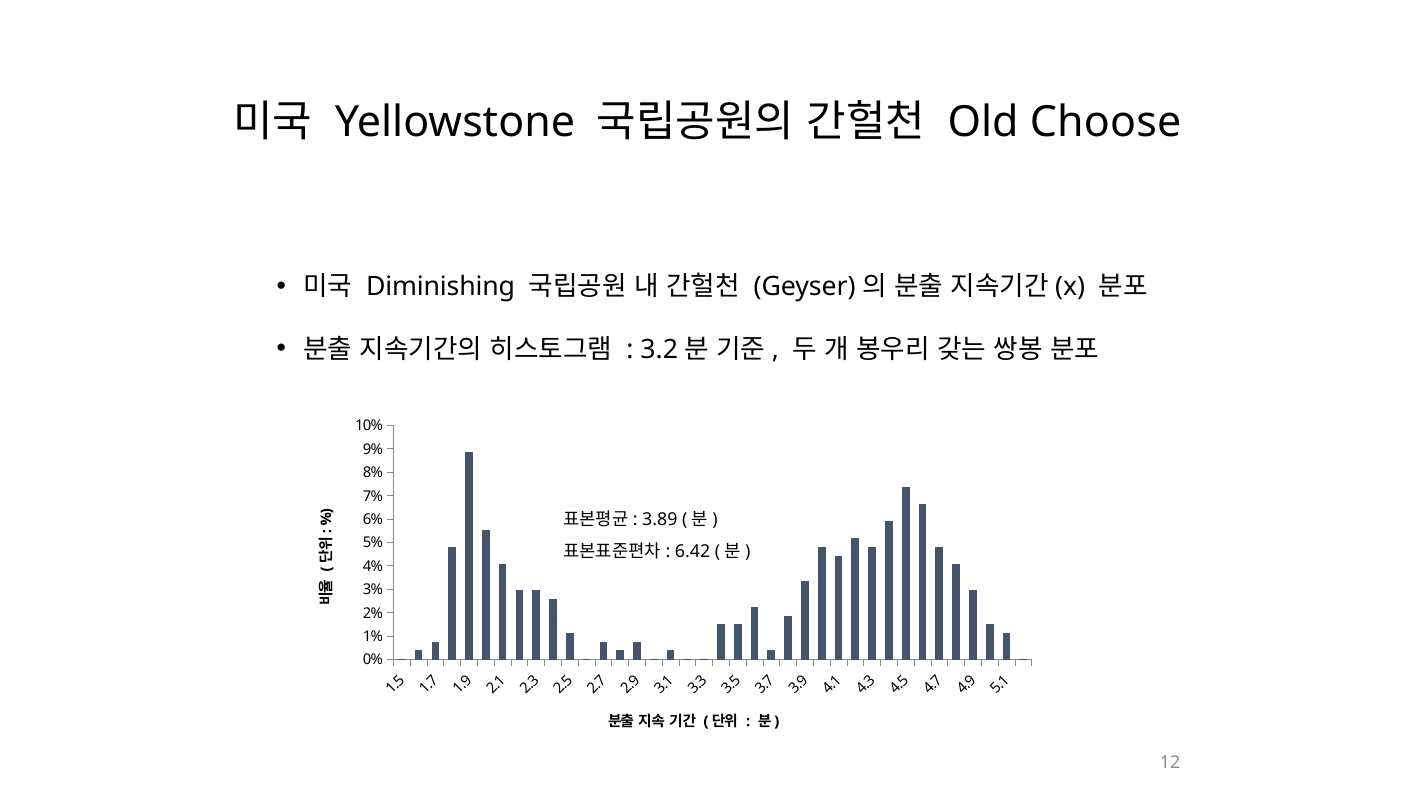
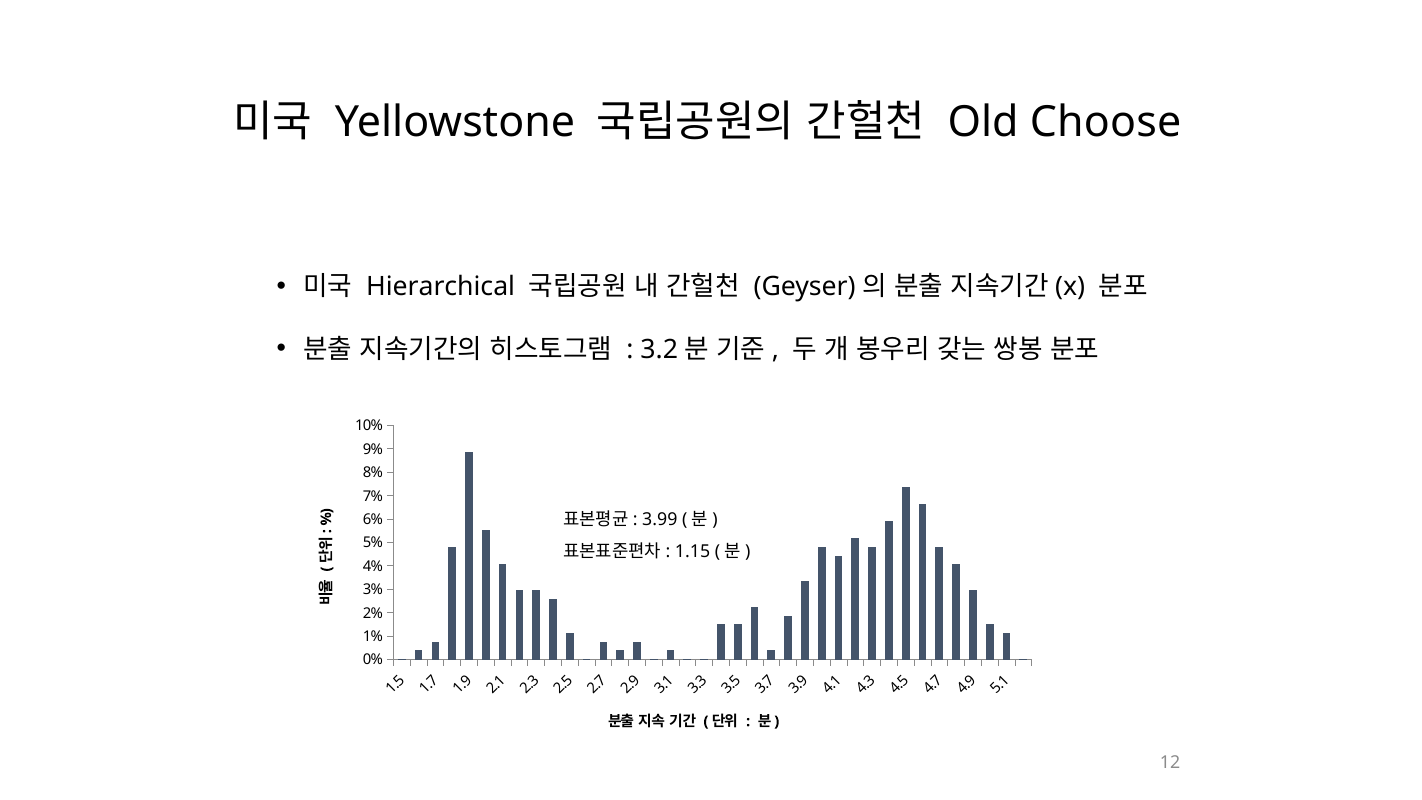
Diminishing: Diminishing -> Hierarchical (441, 287)
3.89: 3.89 -> 3.99 (660, 520)
6.42: 6.42 -> 1.15 (693, 552)
